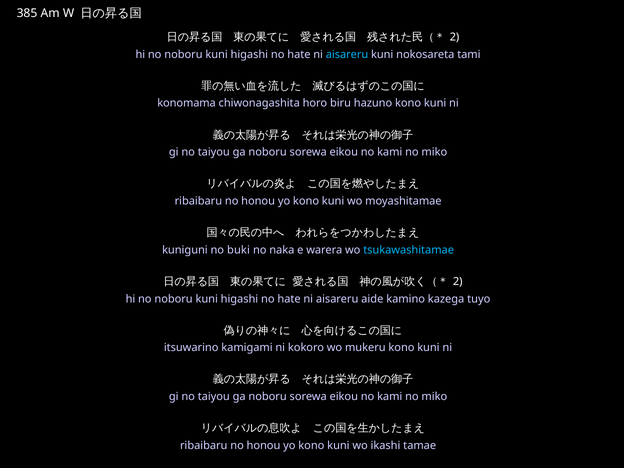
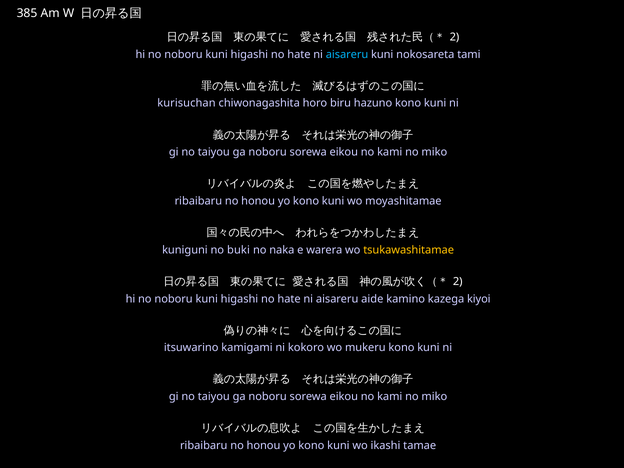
konomama: konomama -> kurisuchan (186, 103)
tsukawashitamae colour: light blue -> yellow (409, 250)
tuyo: tuyo -> kiyoi (479, 299)
